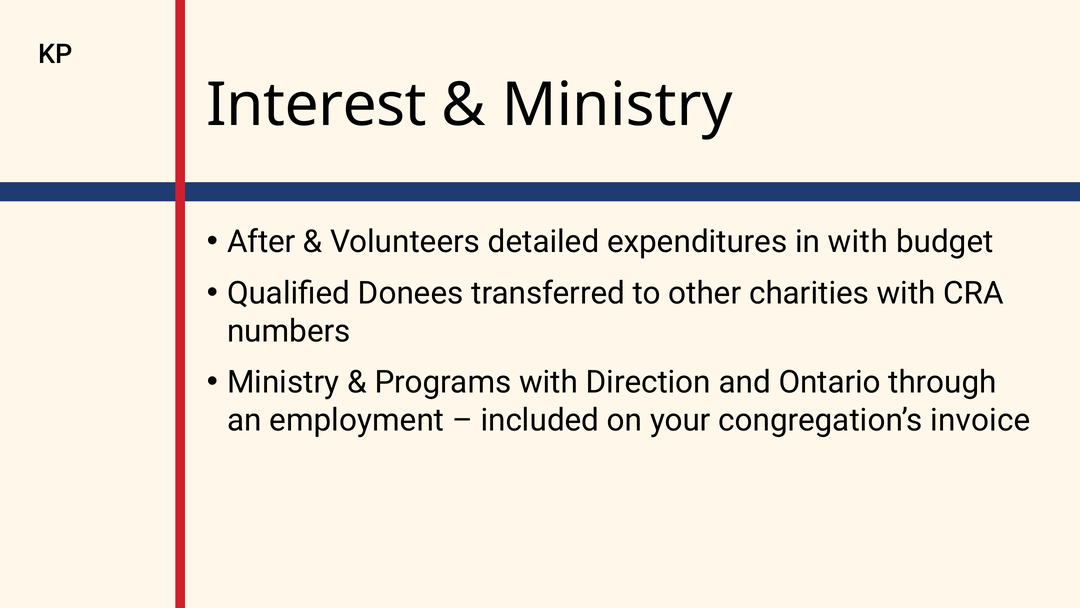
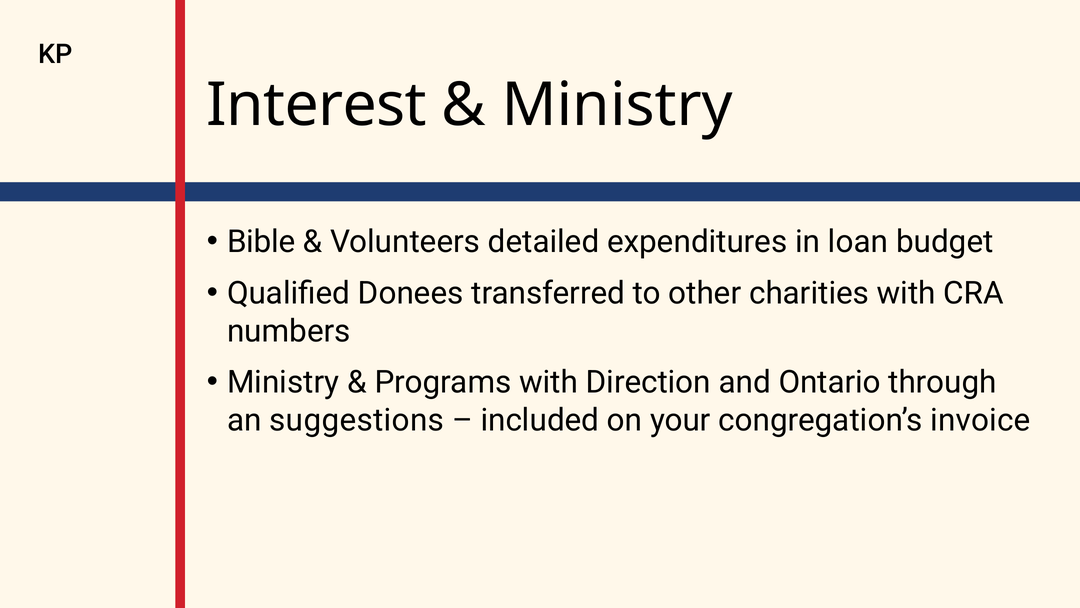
After: After -> Bible (261, 242)
in with: with -> loan (858, 242)
employment: employment -> suggestions (357, 420)
